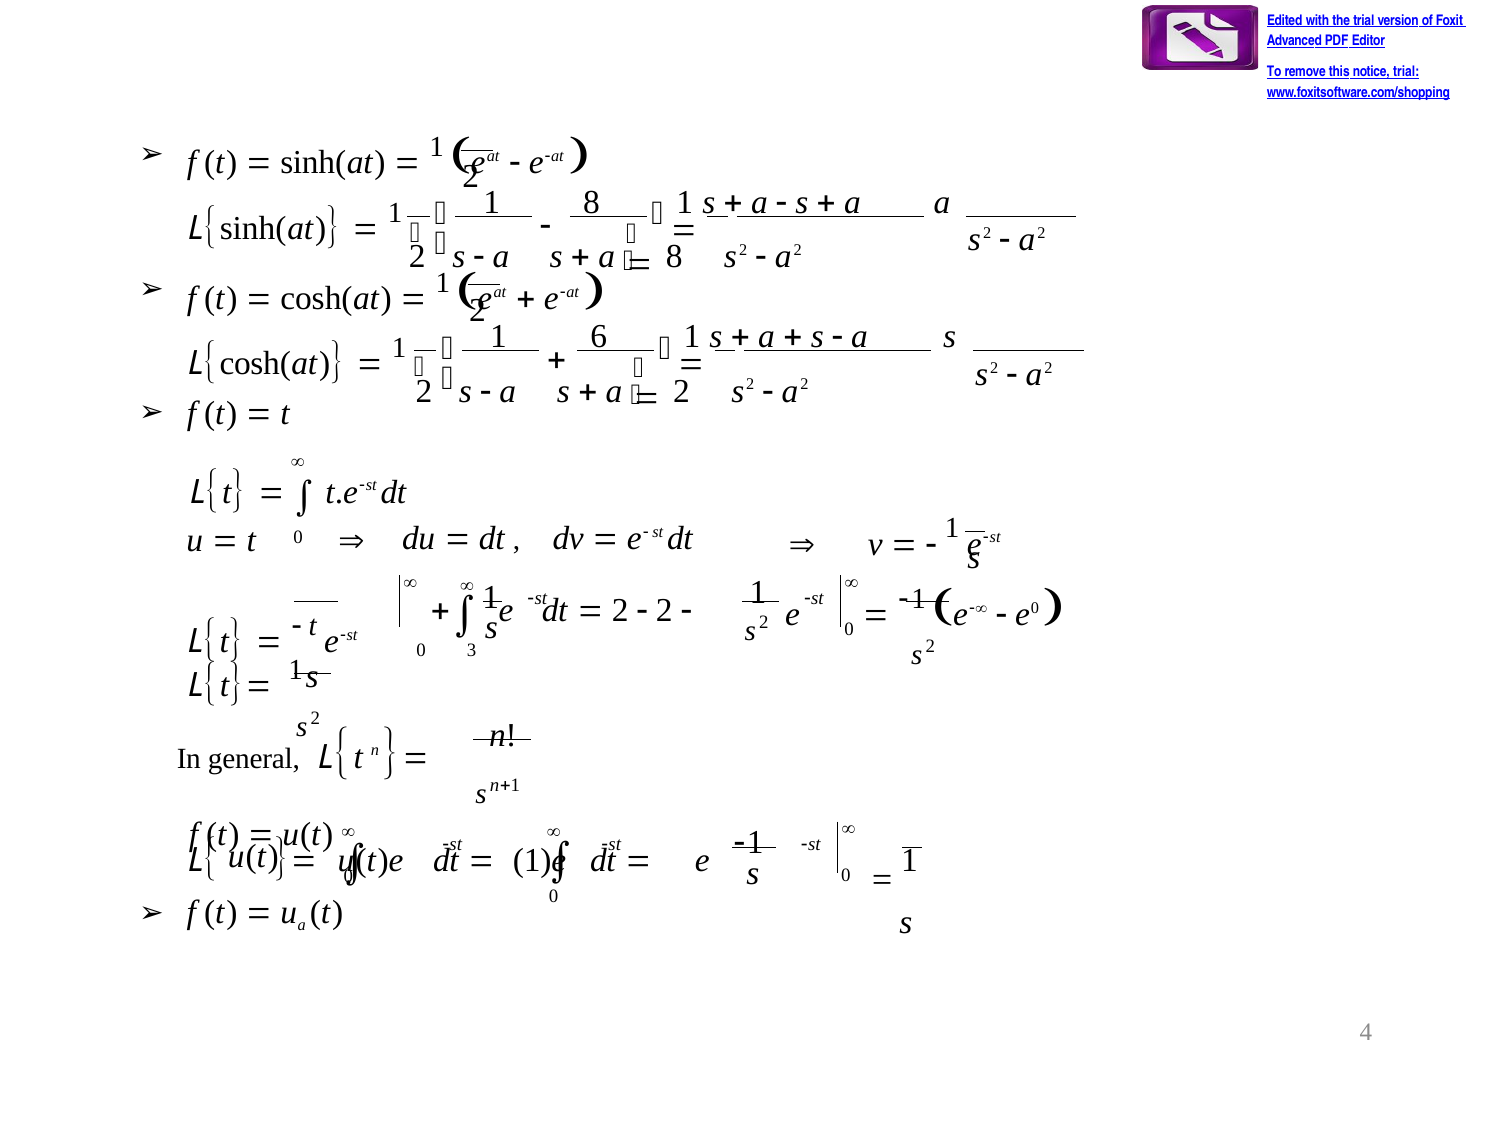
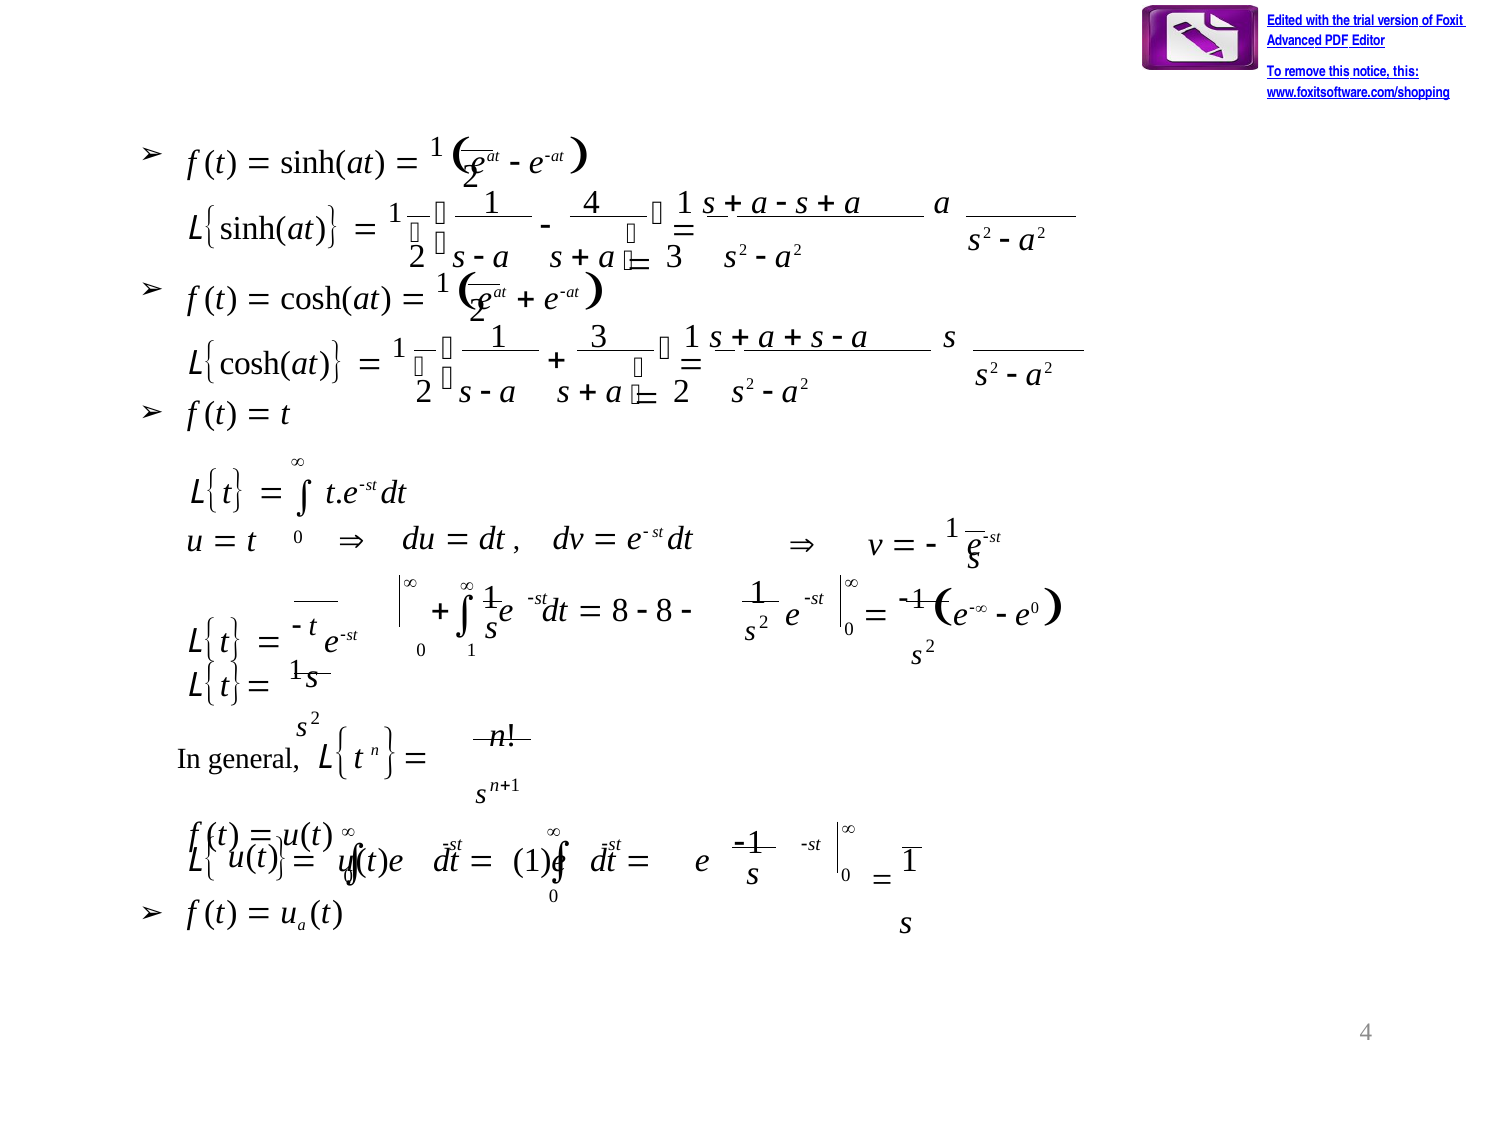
notice trial: trial -> this (1406, 72)
1 8: 8 -> 4 (591, 202)
8: 8 -> 3 (674, 256)
1 6: 6 -> 3 (599, 336)
2: 2 -> 8 (620, 610)
2: 2 -> 8 (664, 610)
0 3: 3 -> 1 (472, 650)
